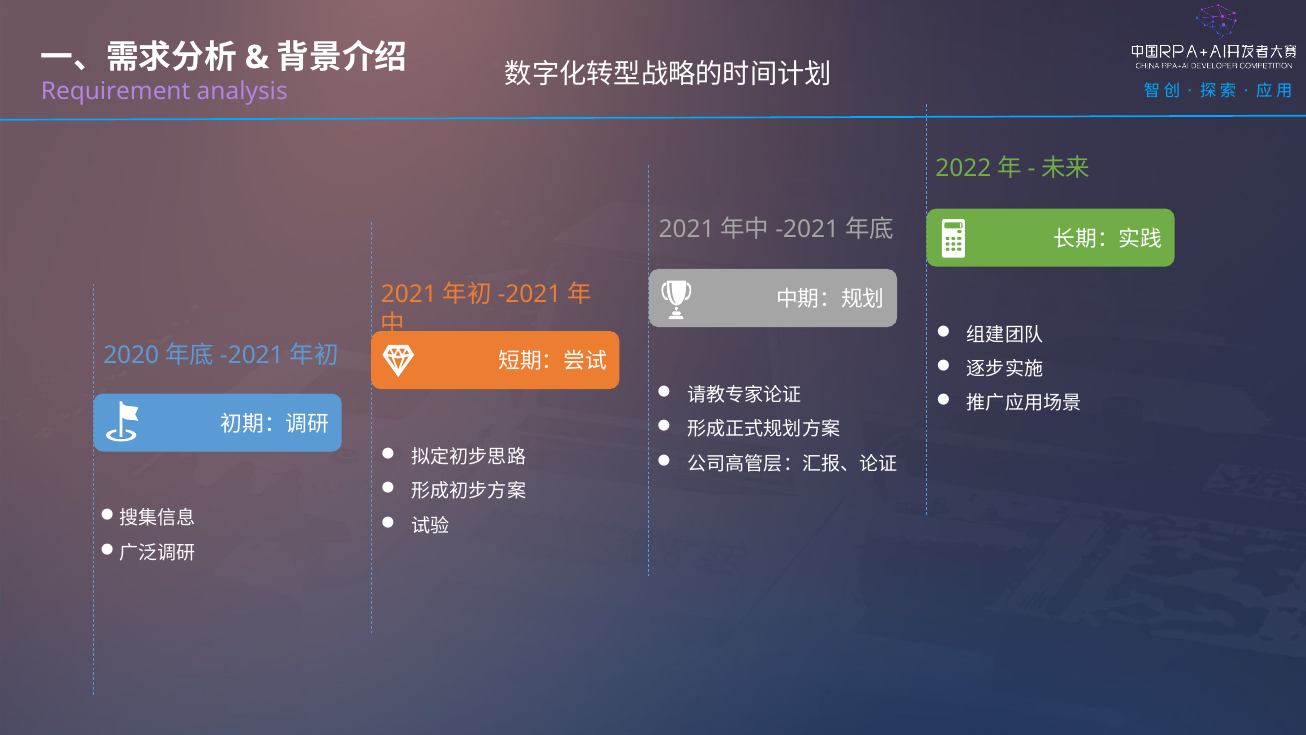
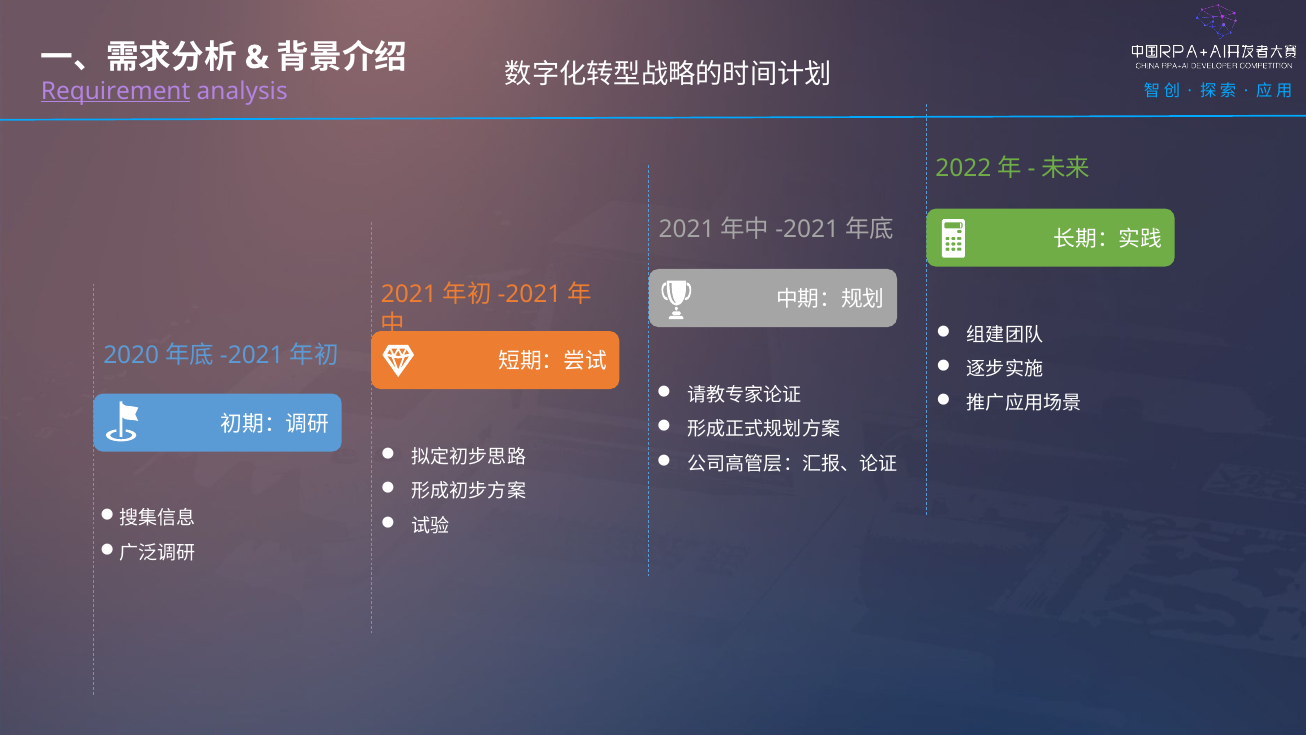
Requirement underline: none -> present (116, 91)
